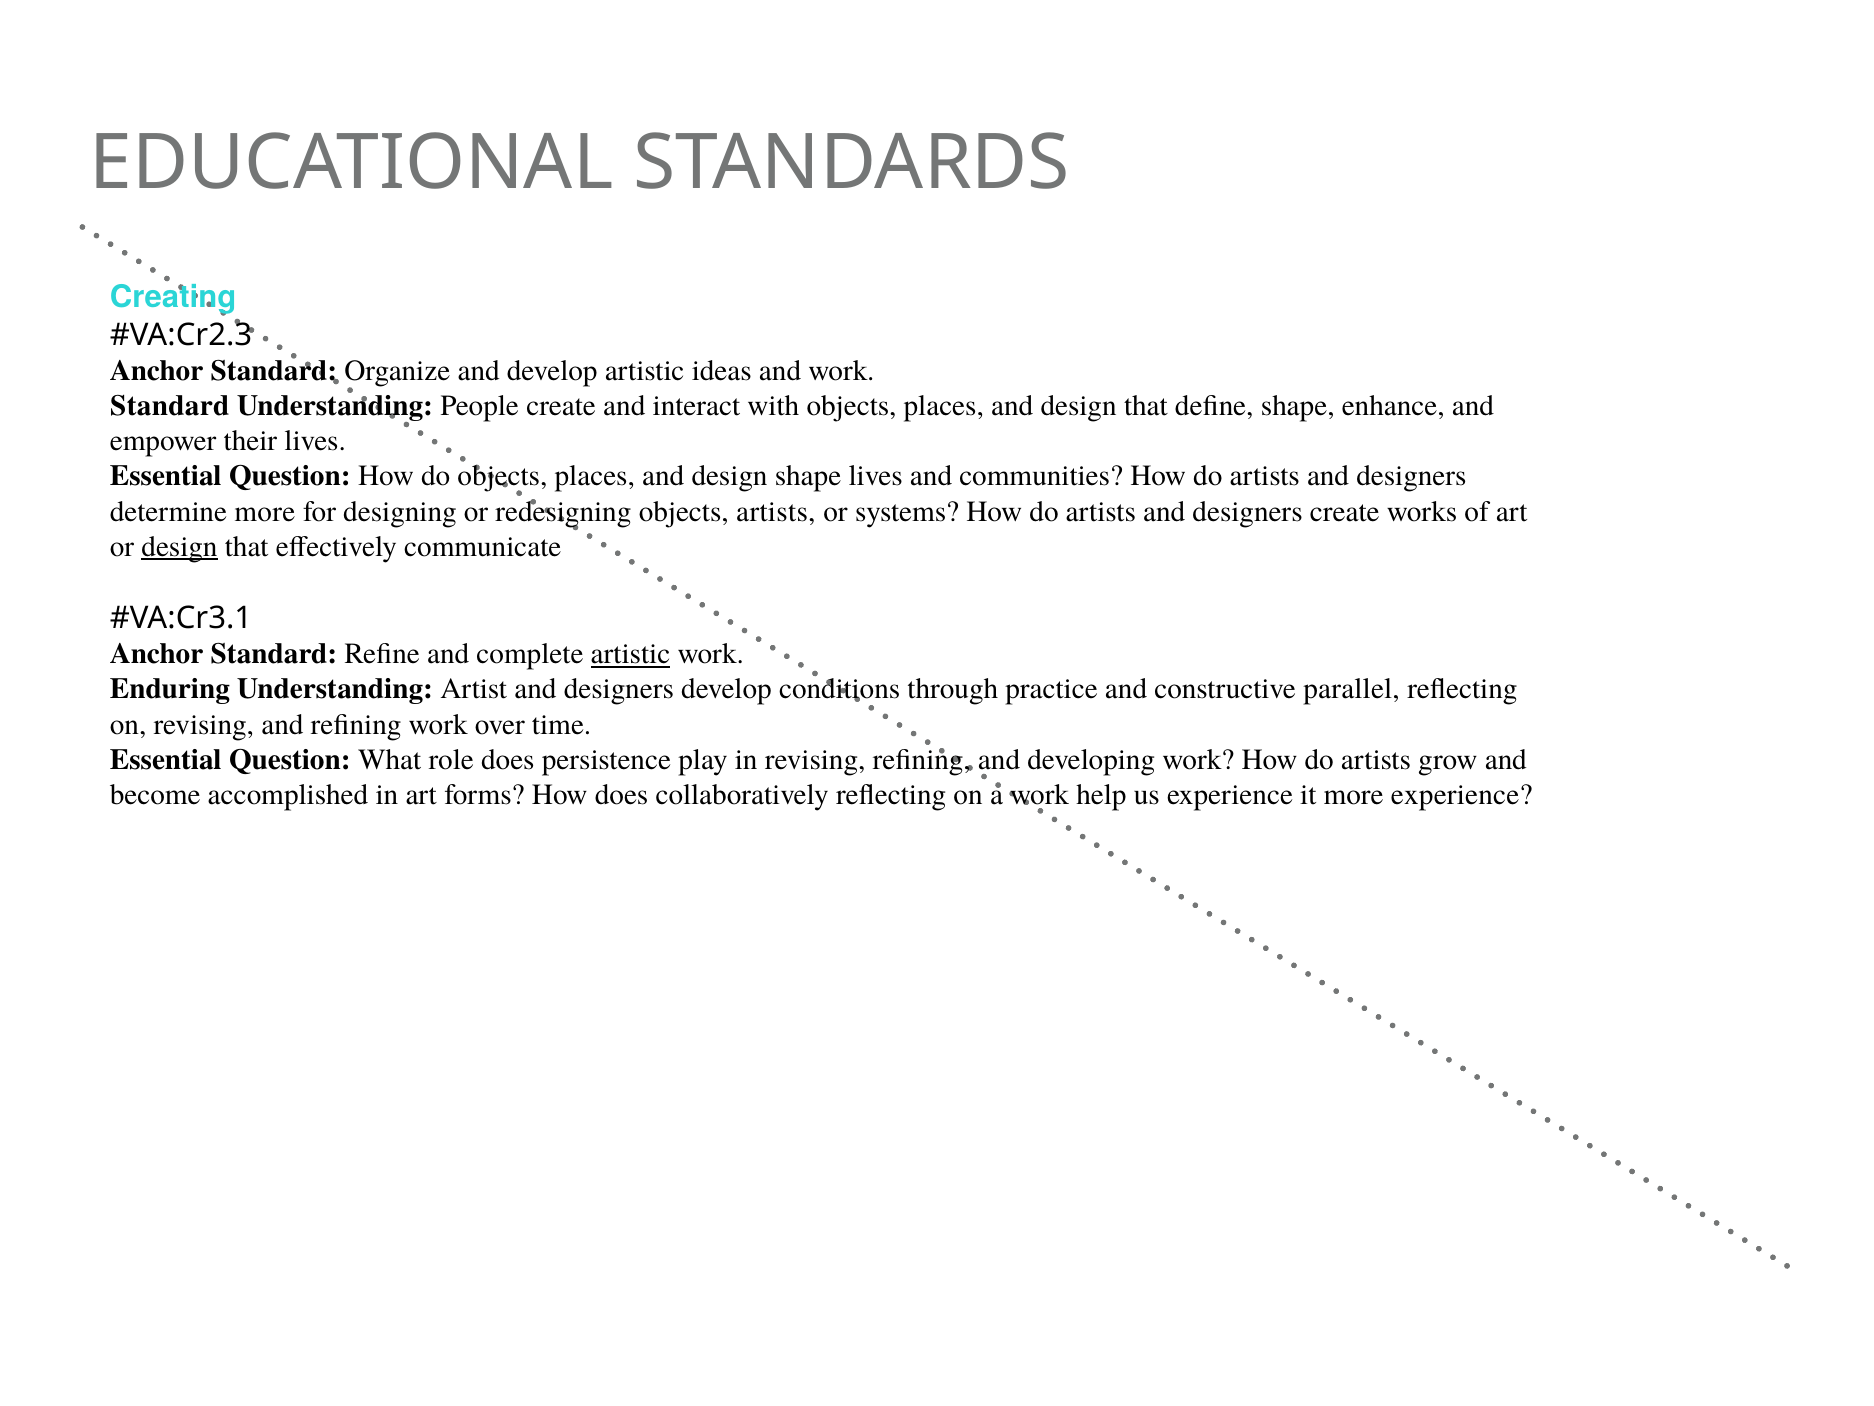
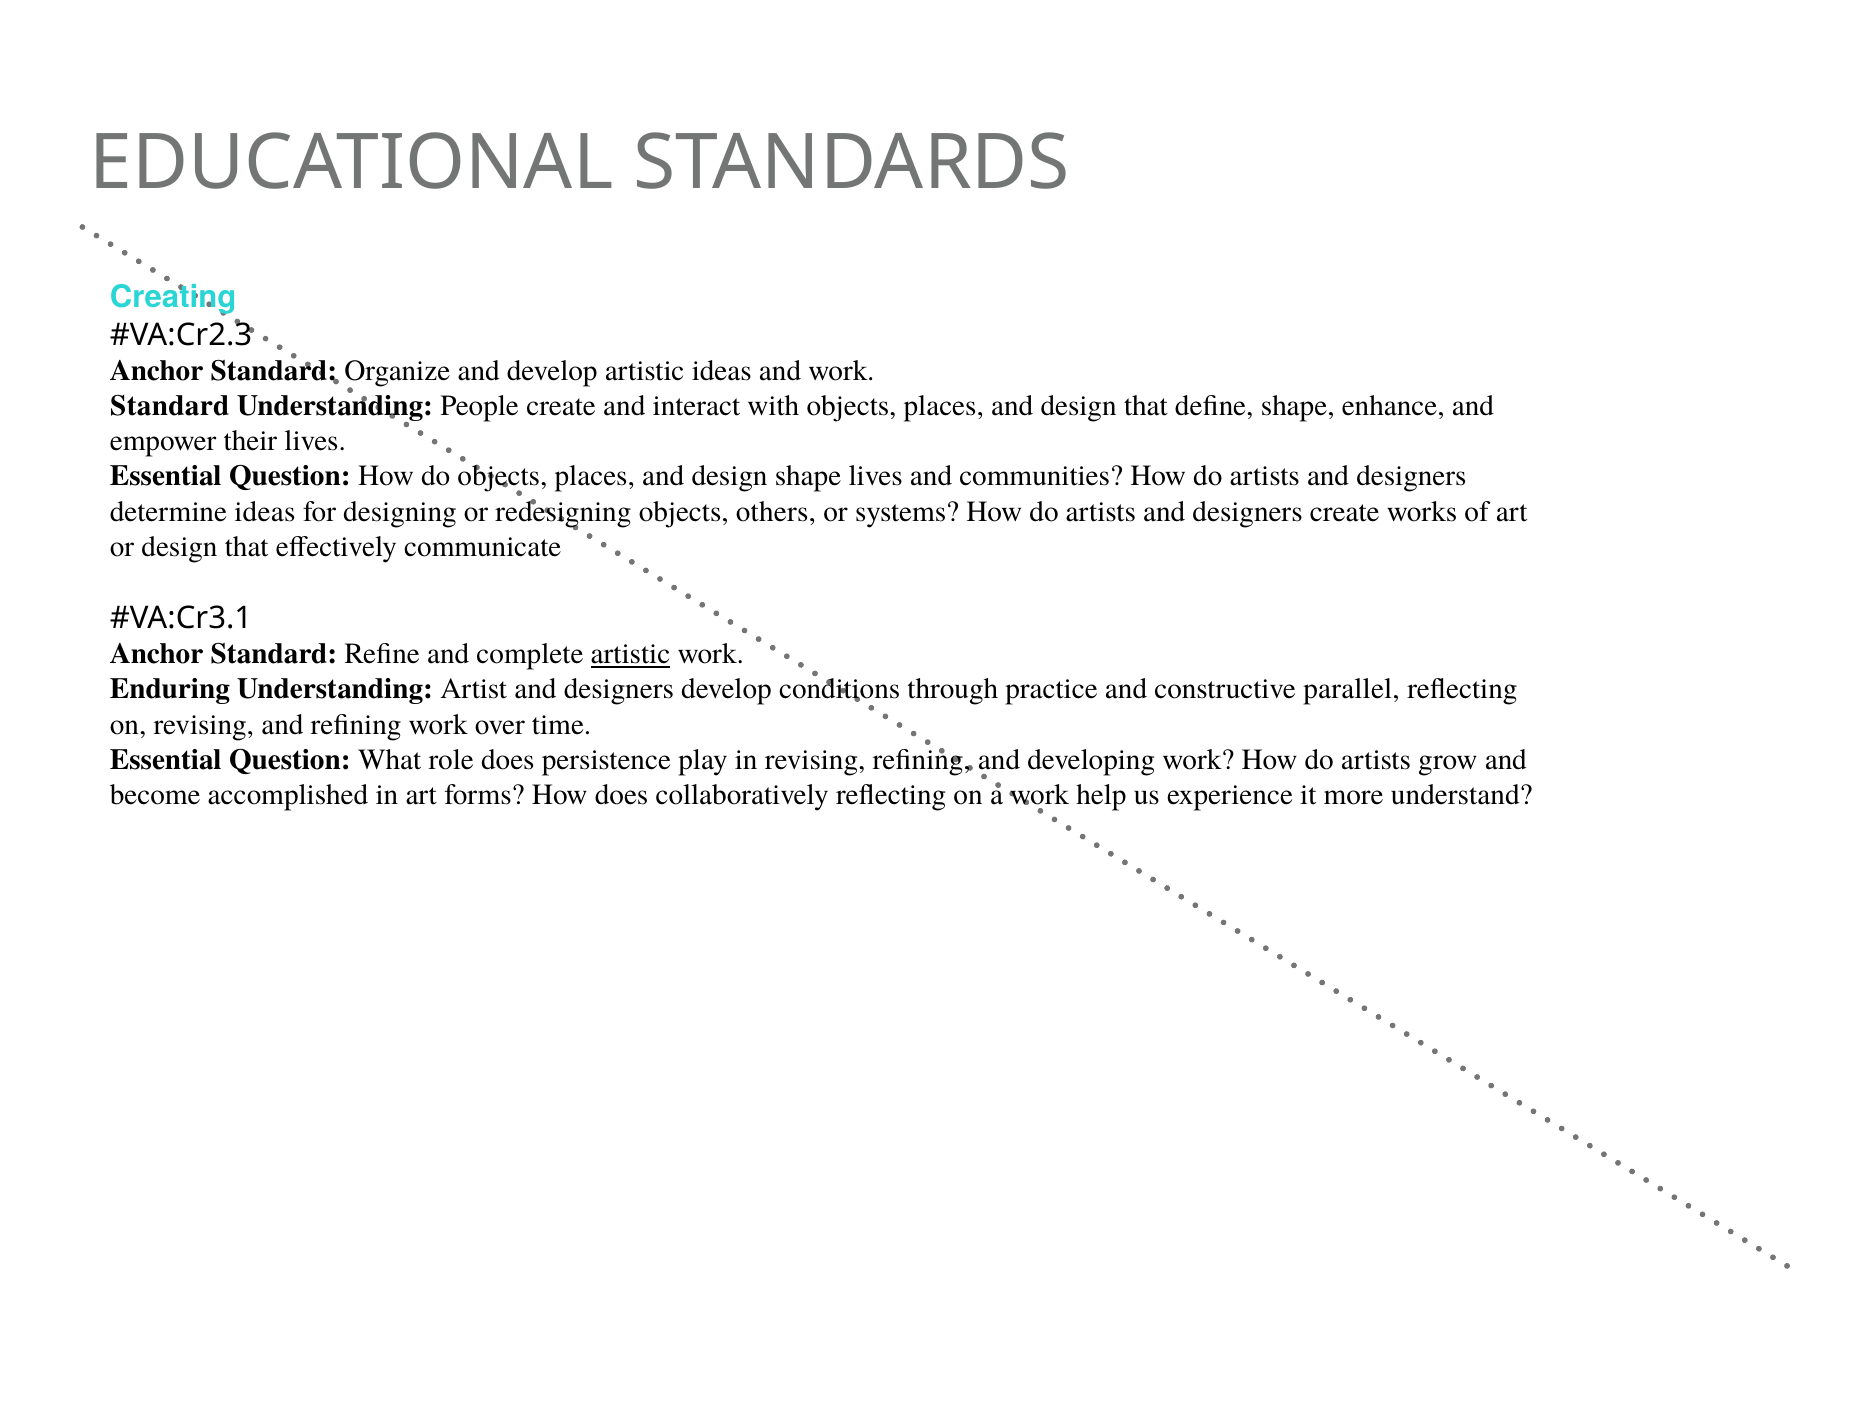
determine more: more -> ideas (265, 511)
objects artists: artists -> others (776, 511)
design underline: present -> none (180, 546)
more experience: experience -> understand (1462, 794)
